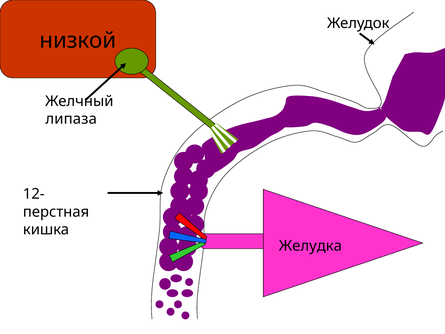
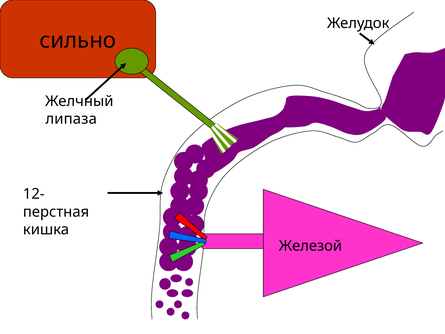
низкой: низкой -> сильно (78, 40)
Желудка: Желудка -> Железой (310, 246)
